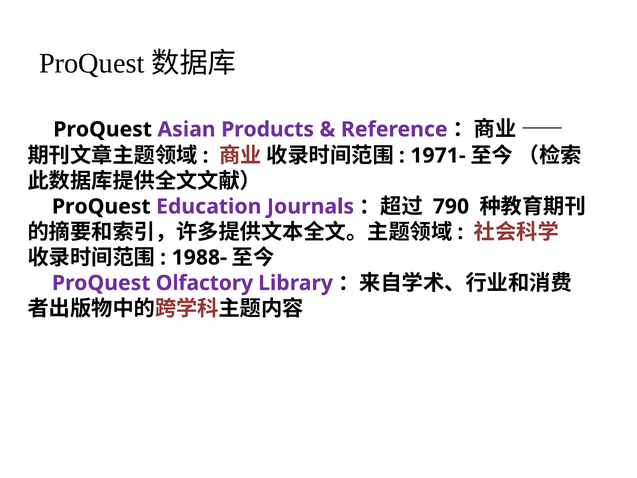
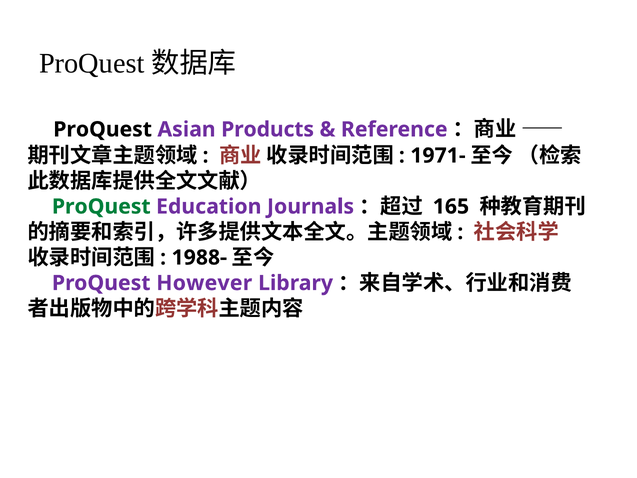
ProQuest colour: black -> green (101, 206)
790: 790 -> 165 (451, 206)
Olfactory: Olfactory -> However (204, 283)
